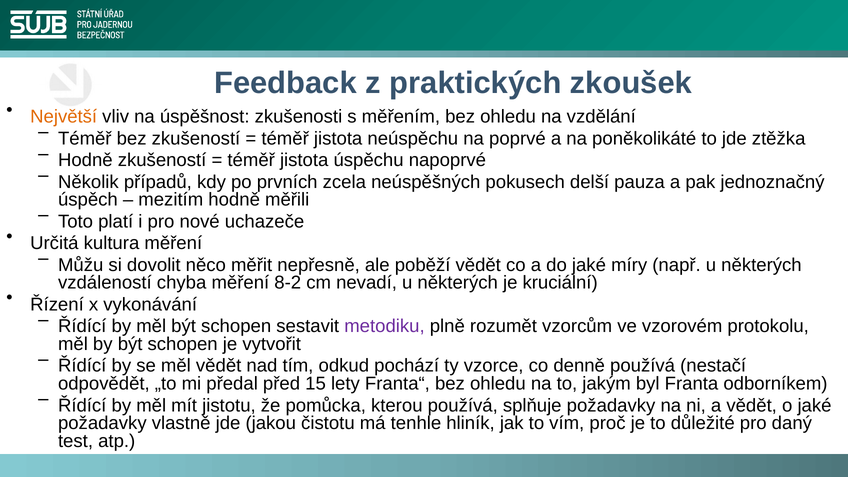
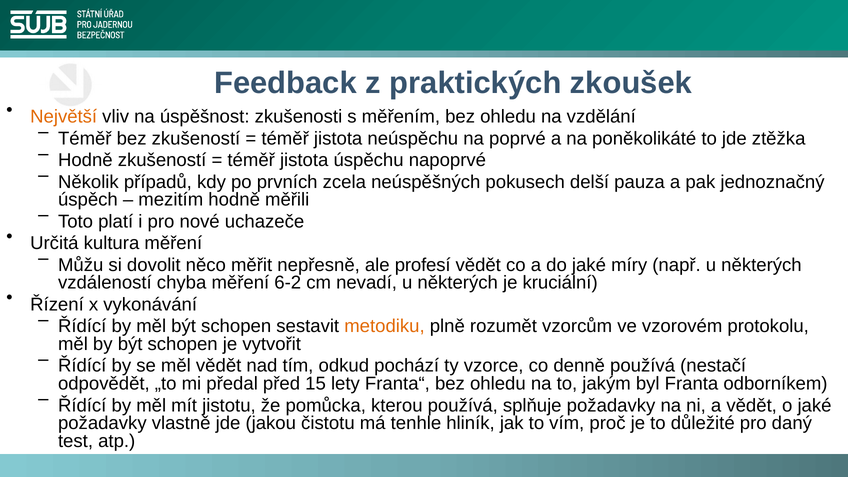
poběží: poběží -> profesí (423, 265)
8-2: 8-2 -> 6-2 (288, 283)
metodiku colour: purple -> orange (384, 326)
